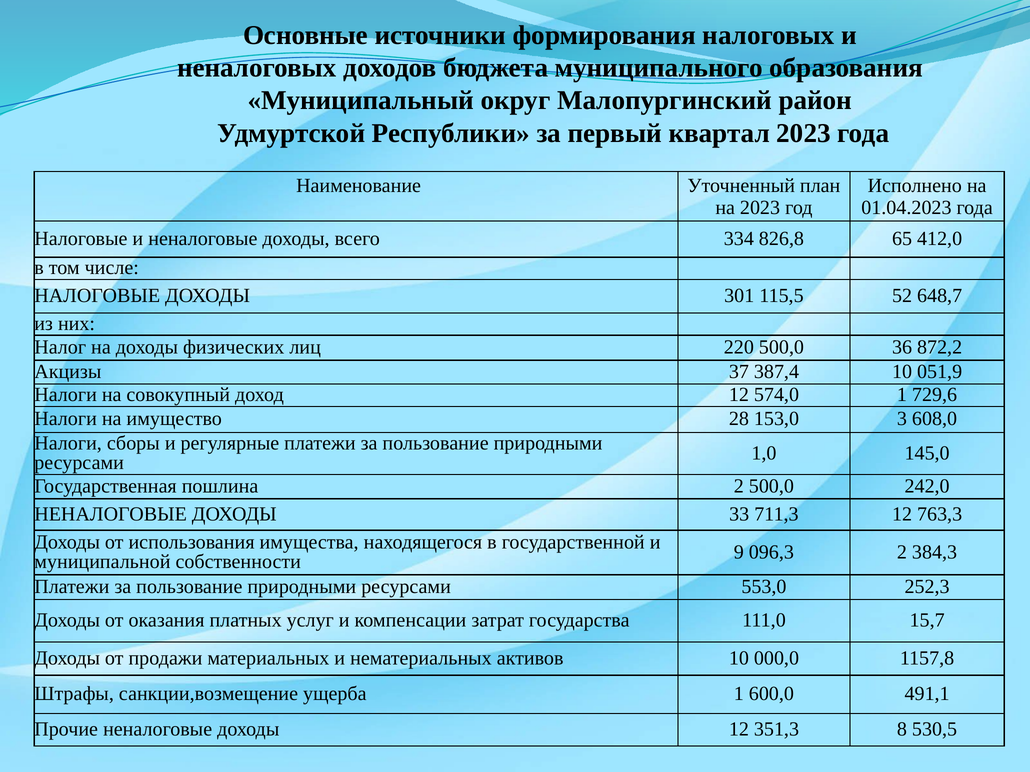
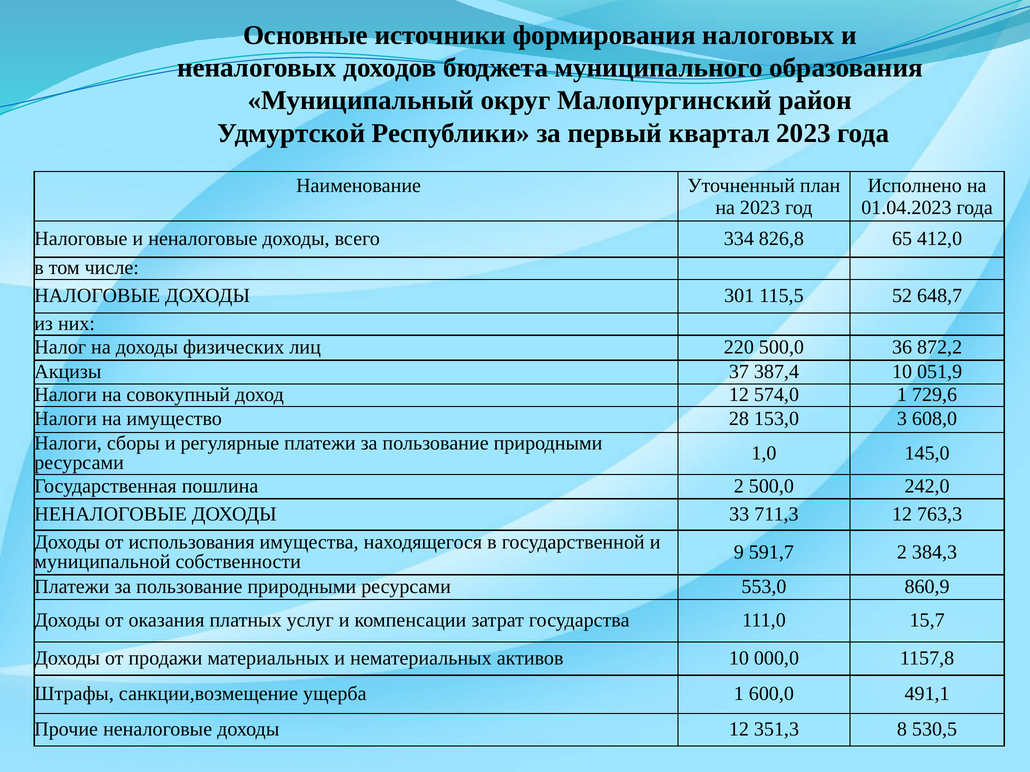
096,3: 096,3 -> 591,7 (771, 552)
252,3: 252,3 -> 860,9 (927, 587)
